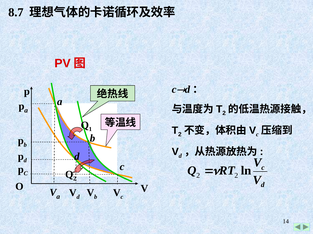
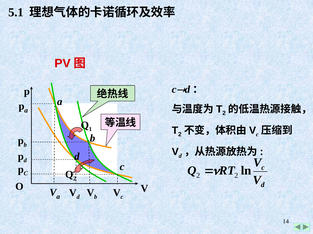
8.7: 8.7 -> 5.1 (16, 12)
